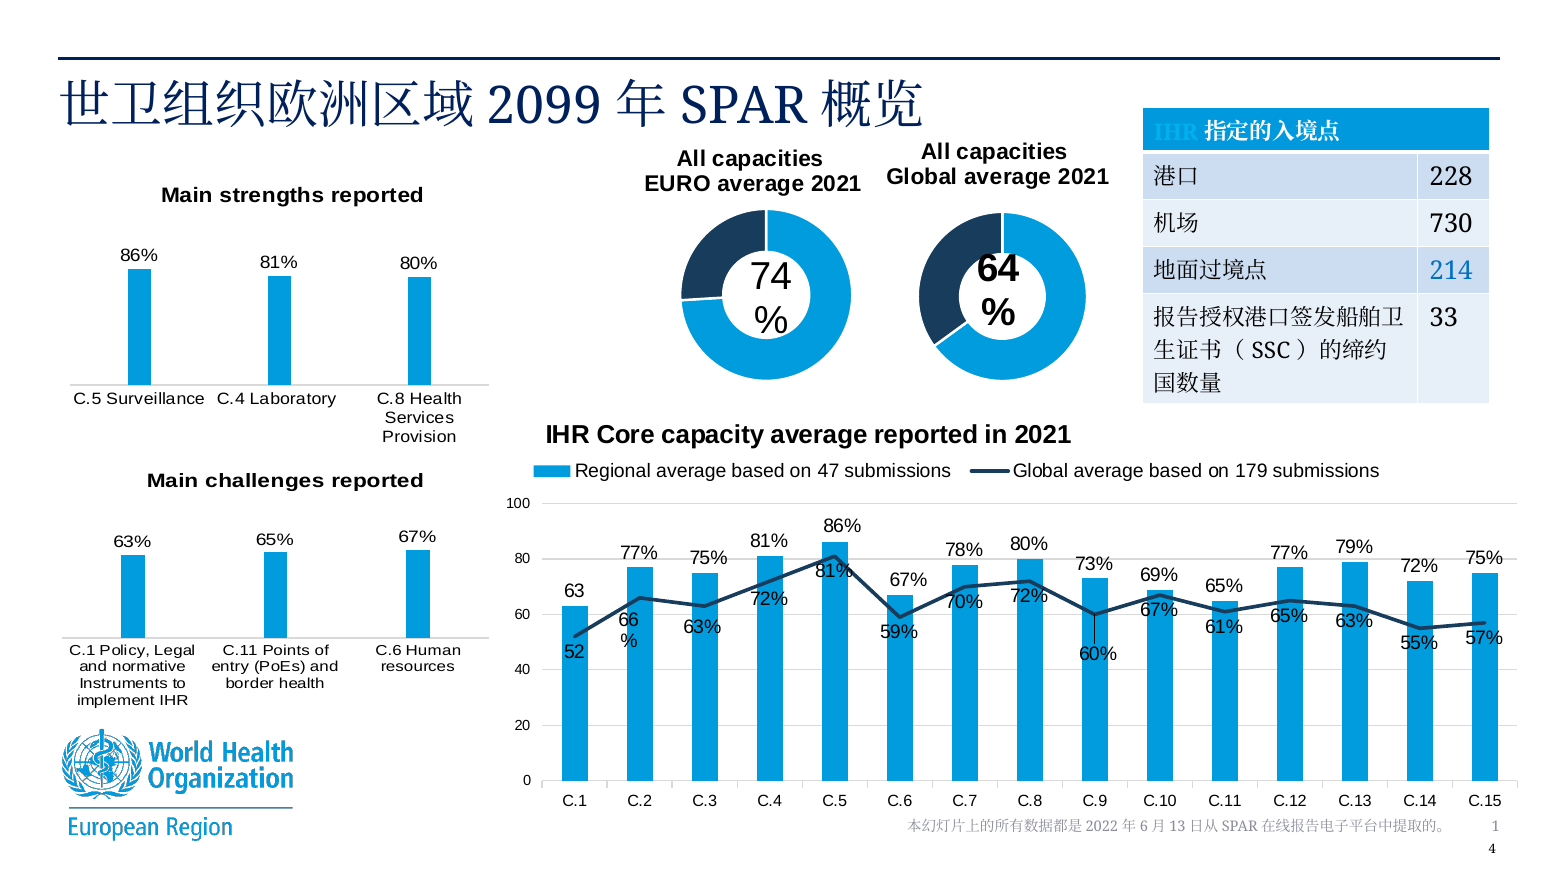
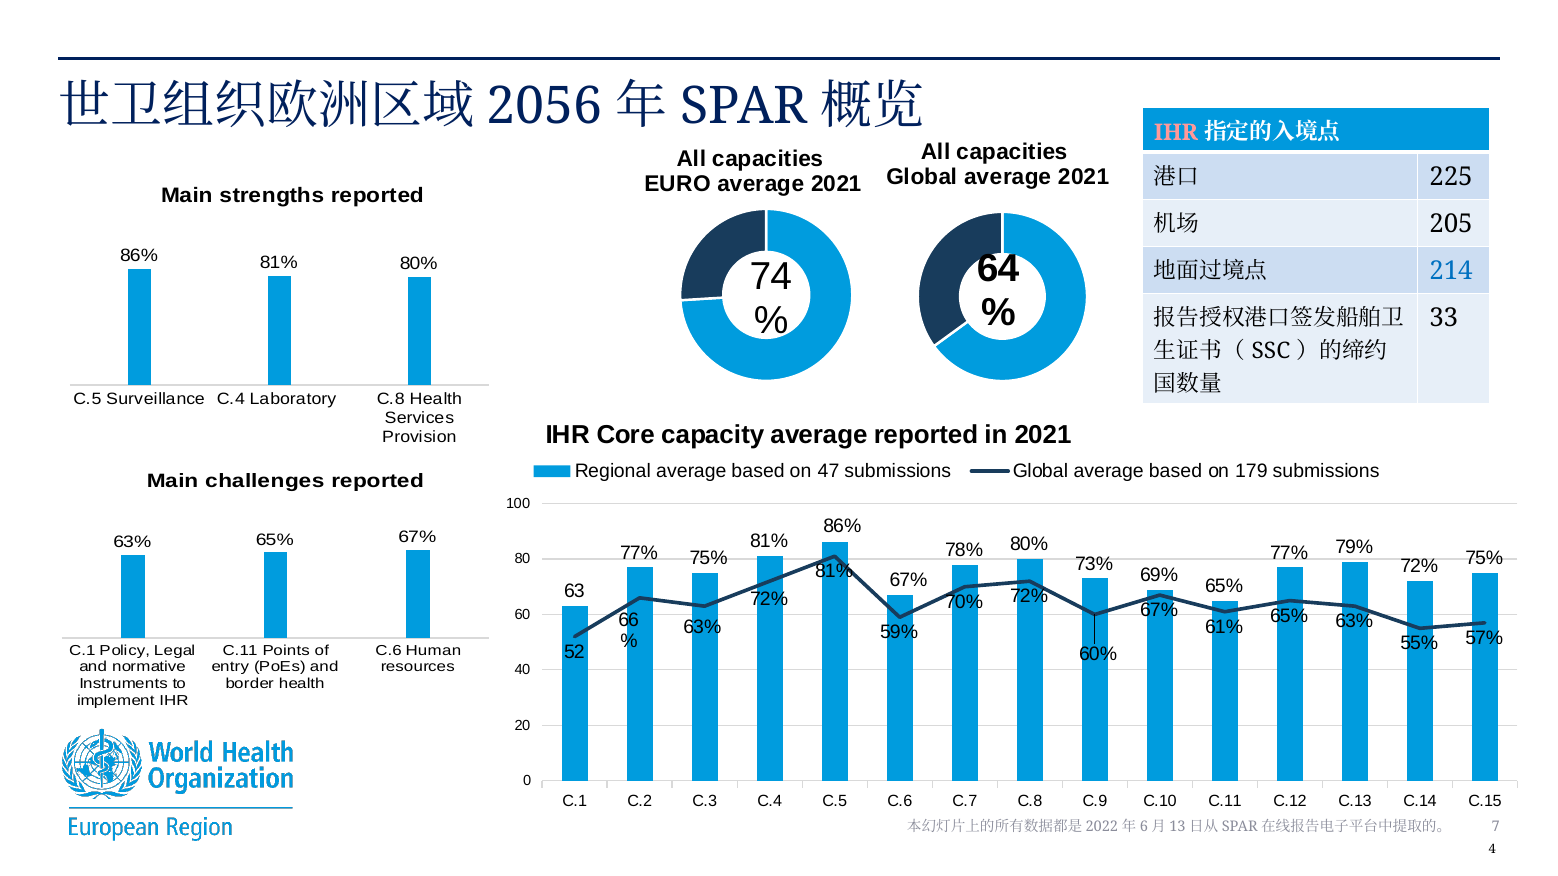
2099: 2099 -> 2056 (545, 106)
IHR colour: light blue -> pink (1176, 132)
228: 228 -> 225 (1451, 177)
730: 730 -> 205 (1451, 224)
1: 1 -> 7 (1496, 827)
